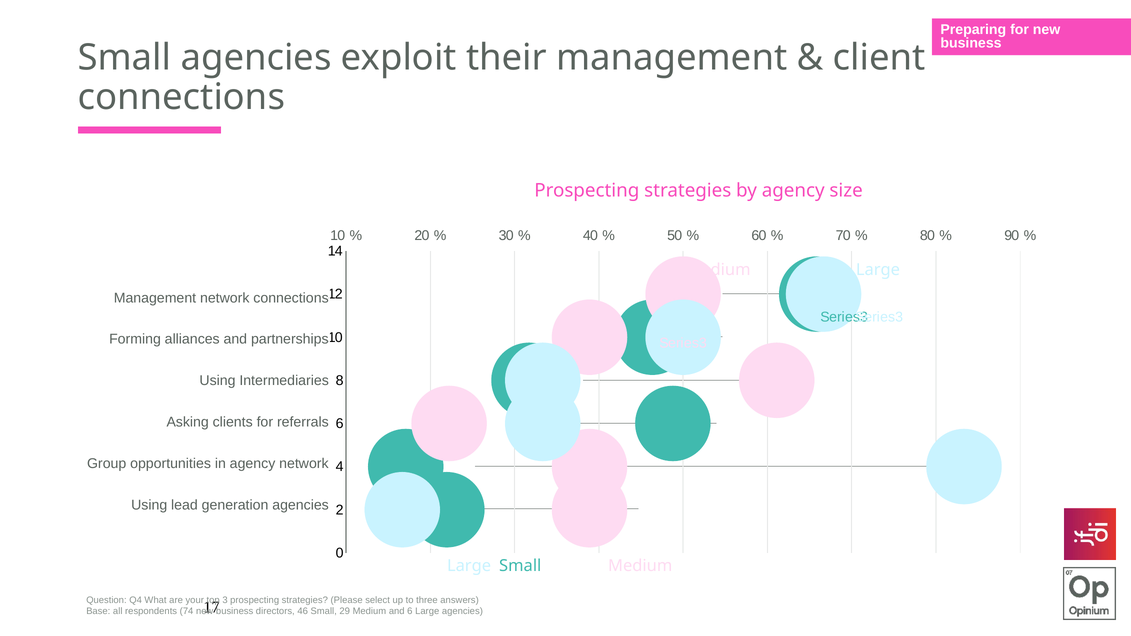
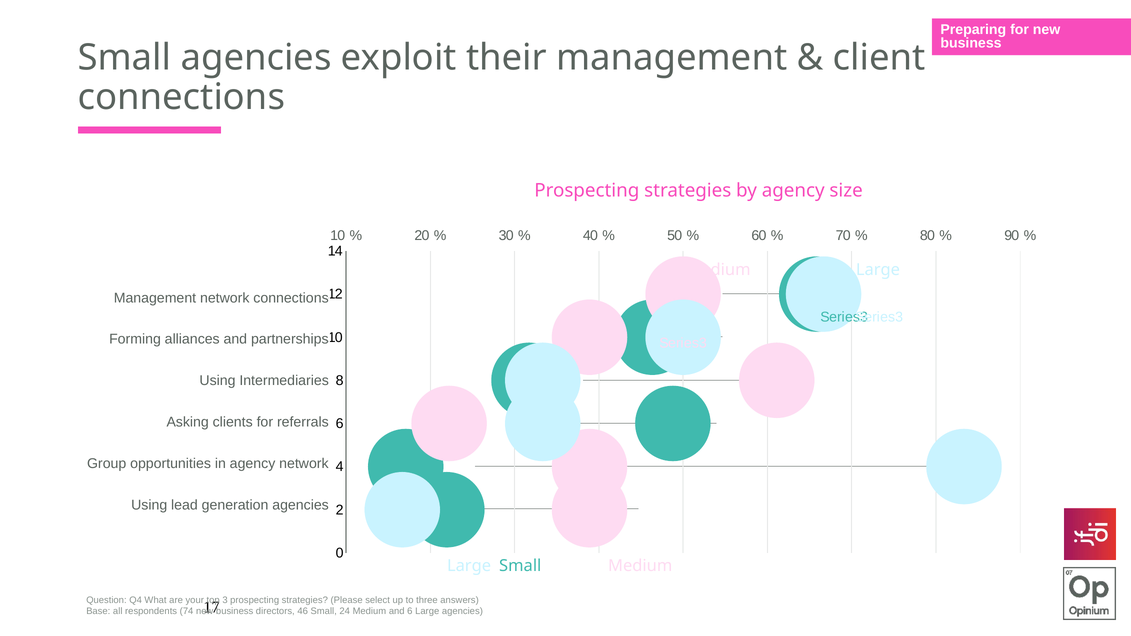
29: 29 -> 24 (345, 611)
